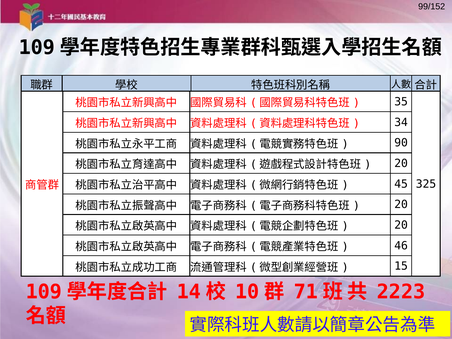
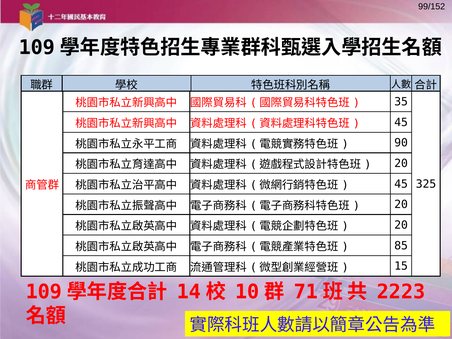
34: 34 -> 45 (401, 122)
46: 46 -> 85 (401, 246)
